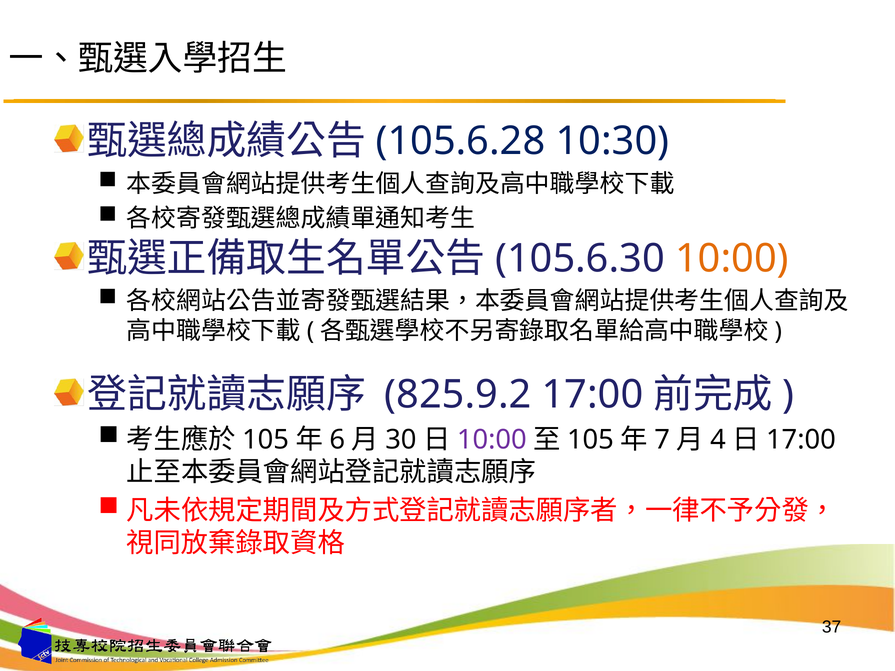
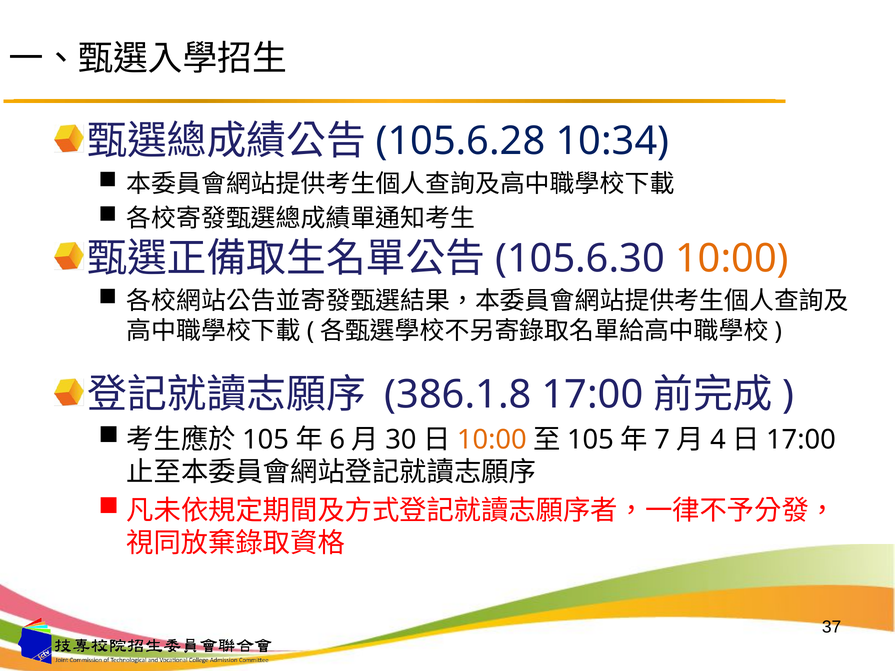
10:30: 10:30 -> 10:34 (612, 141)
825.9.2: 825.9.2 -> 386.1.8 (458, 395)
10:00 colour: purple -> orange (492, 440)
